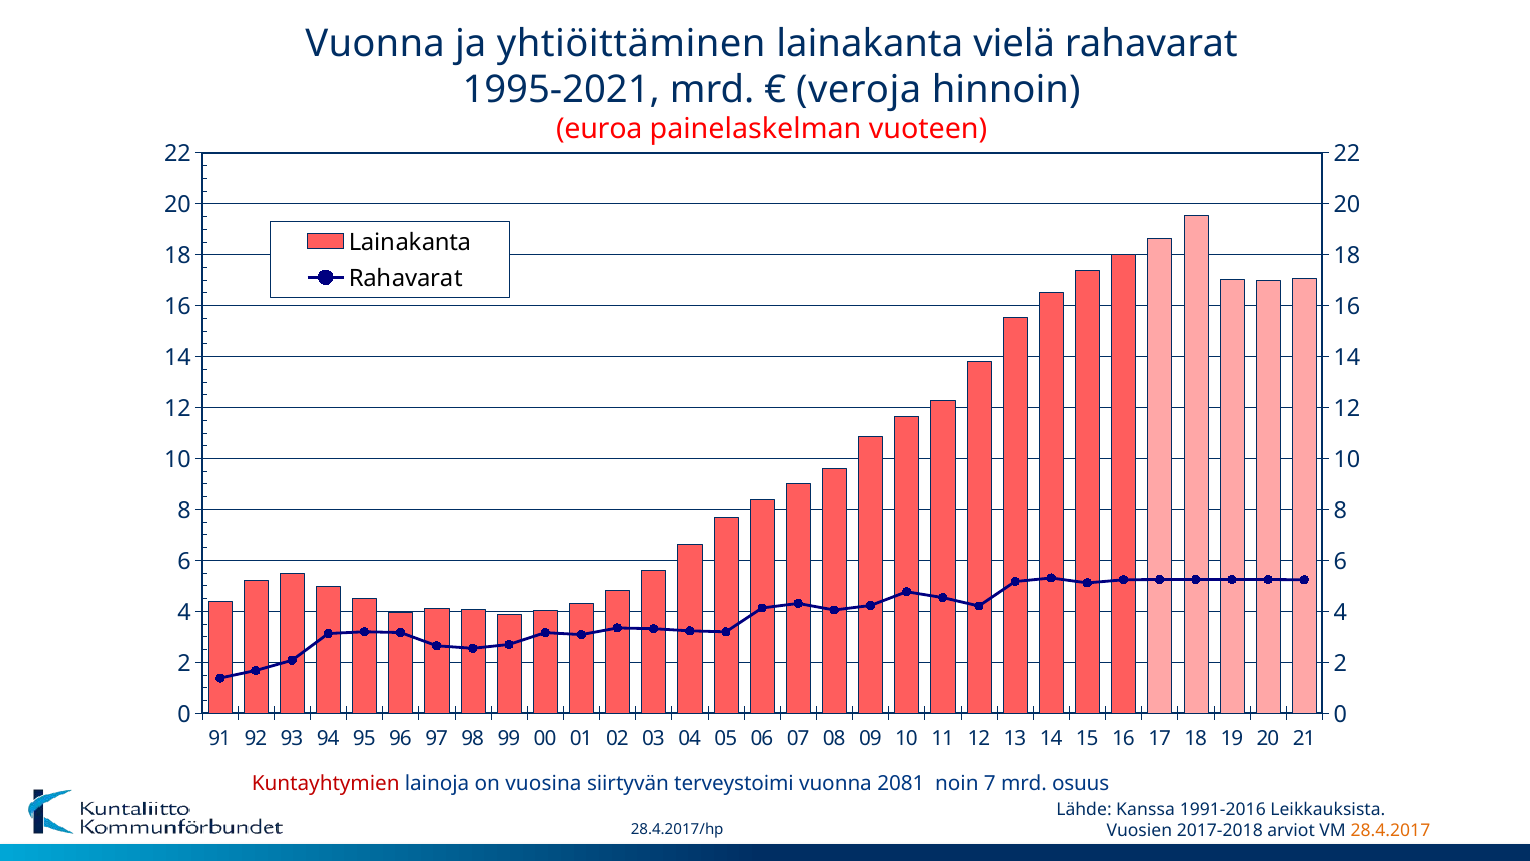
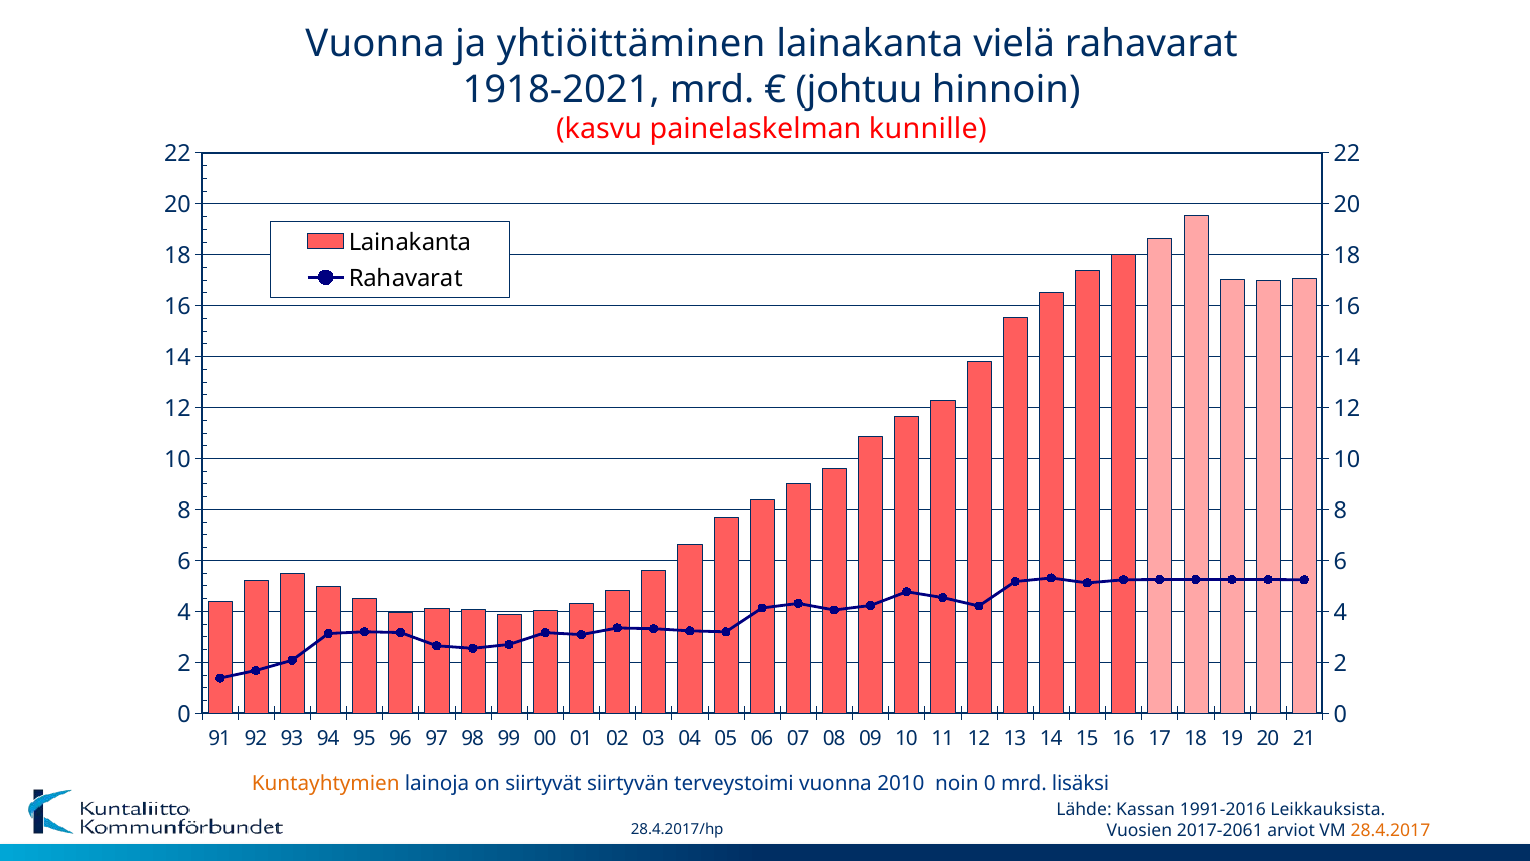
1995-2021: 1995-2021 -> 1918-2021 (561, 90)
veroja: veroja -> johtuu (859, 90)
euroa: euroa -> kasvu (599, 129)
vuoteen: vuoteen -> kunnille (928, 129)
Kuntayhtymien colour: red -> orange (326, 784)
vuosina: vuosina -> siirtyvät (544, 784)
2081: 2081 -> 2010 (901, 784)
noin 7: 7 -> 0 (990, 784)
osuus: osuus -> lisäksi (1081, 784)
Kanssa: Kanssa -> Kassan (1146, 809)
2017-2018: 2017-2018 -> 2017-2061 (1220, 830)
